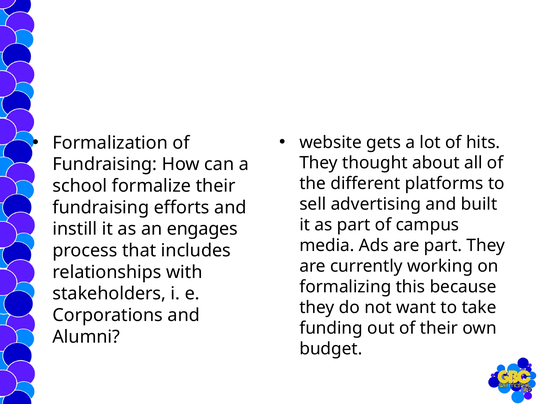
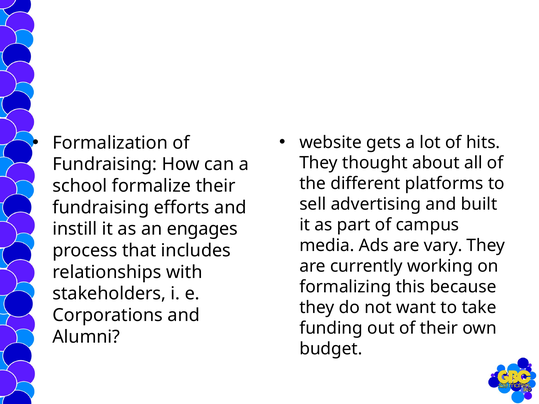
are part: part -> vary (443, 246)
